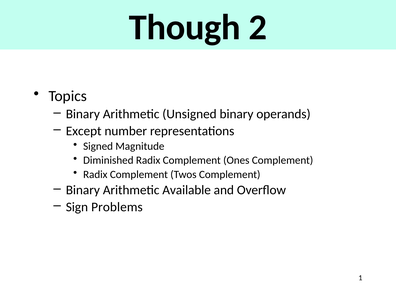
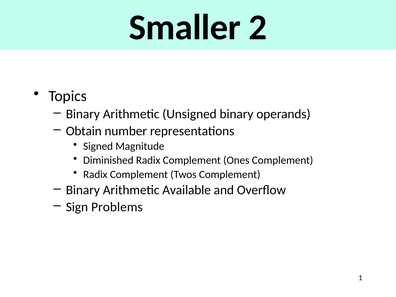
Though: Though -> Smaller (185, 27)
Except: Except -> Obtain (84, 131)
